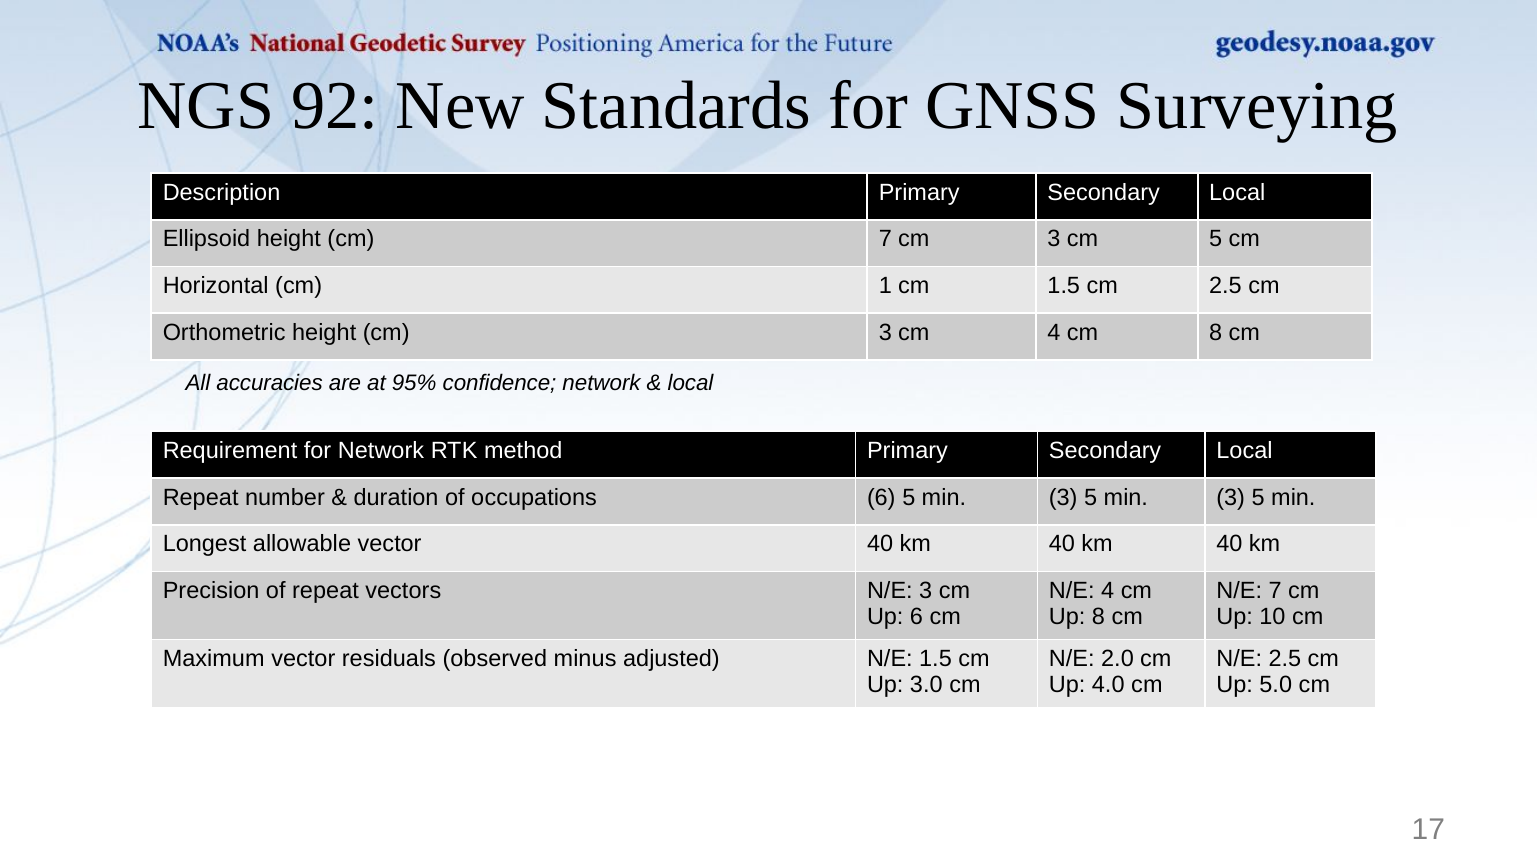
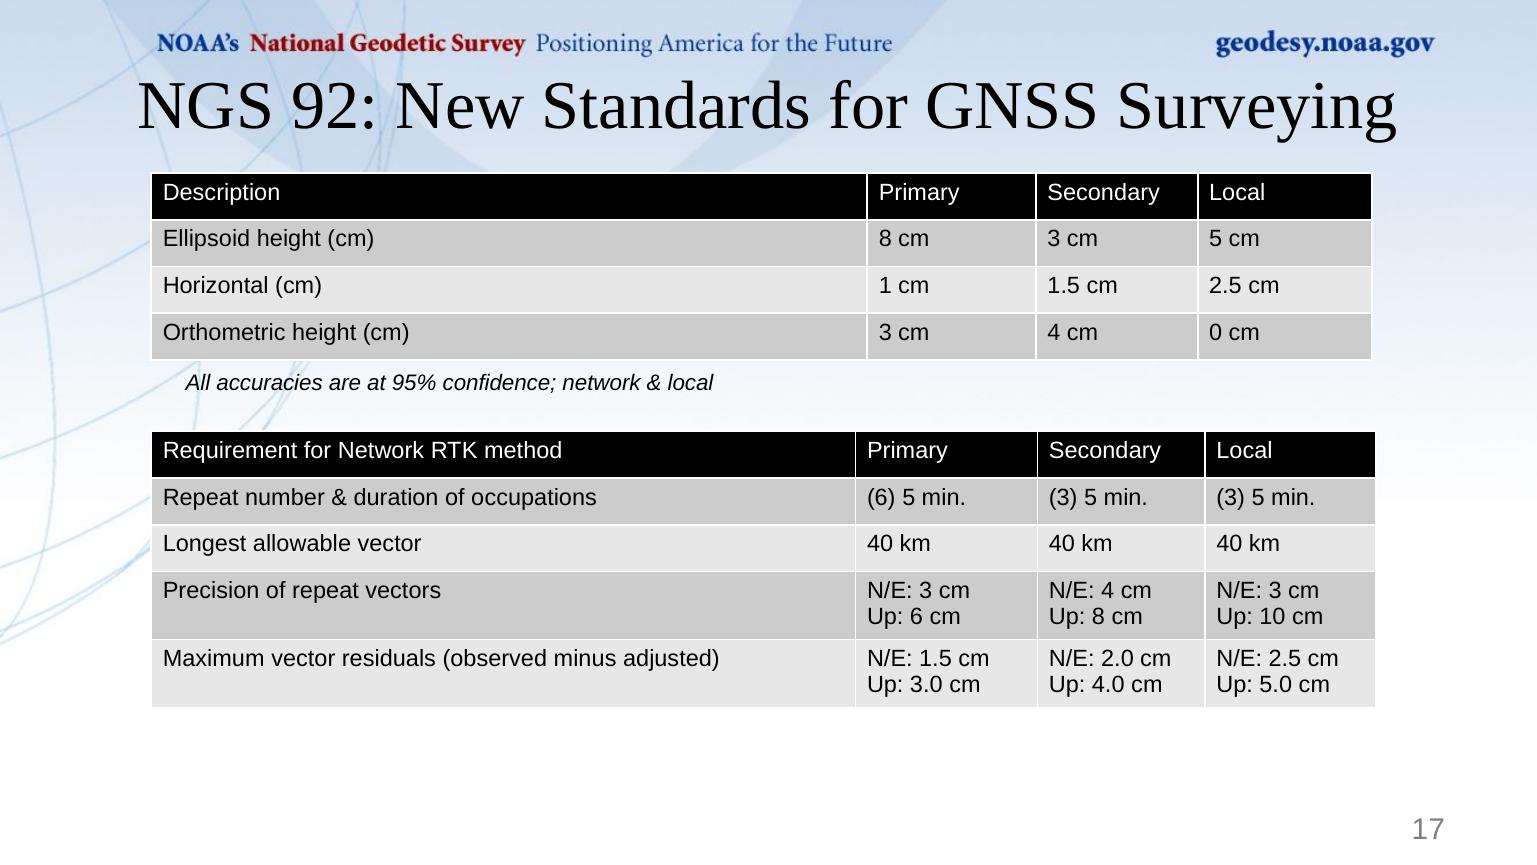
cm 7: 7 -> 8 (885, 239)
cm 8: 8 -> 0 (1216, 332)
7: 7 -> 3 (1275, 591)
